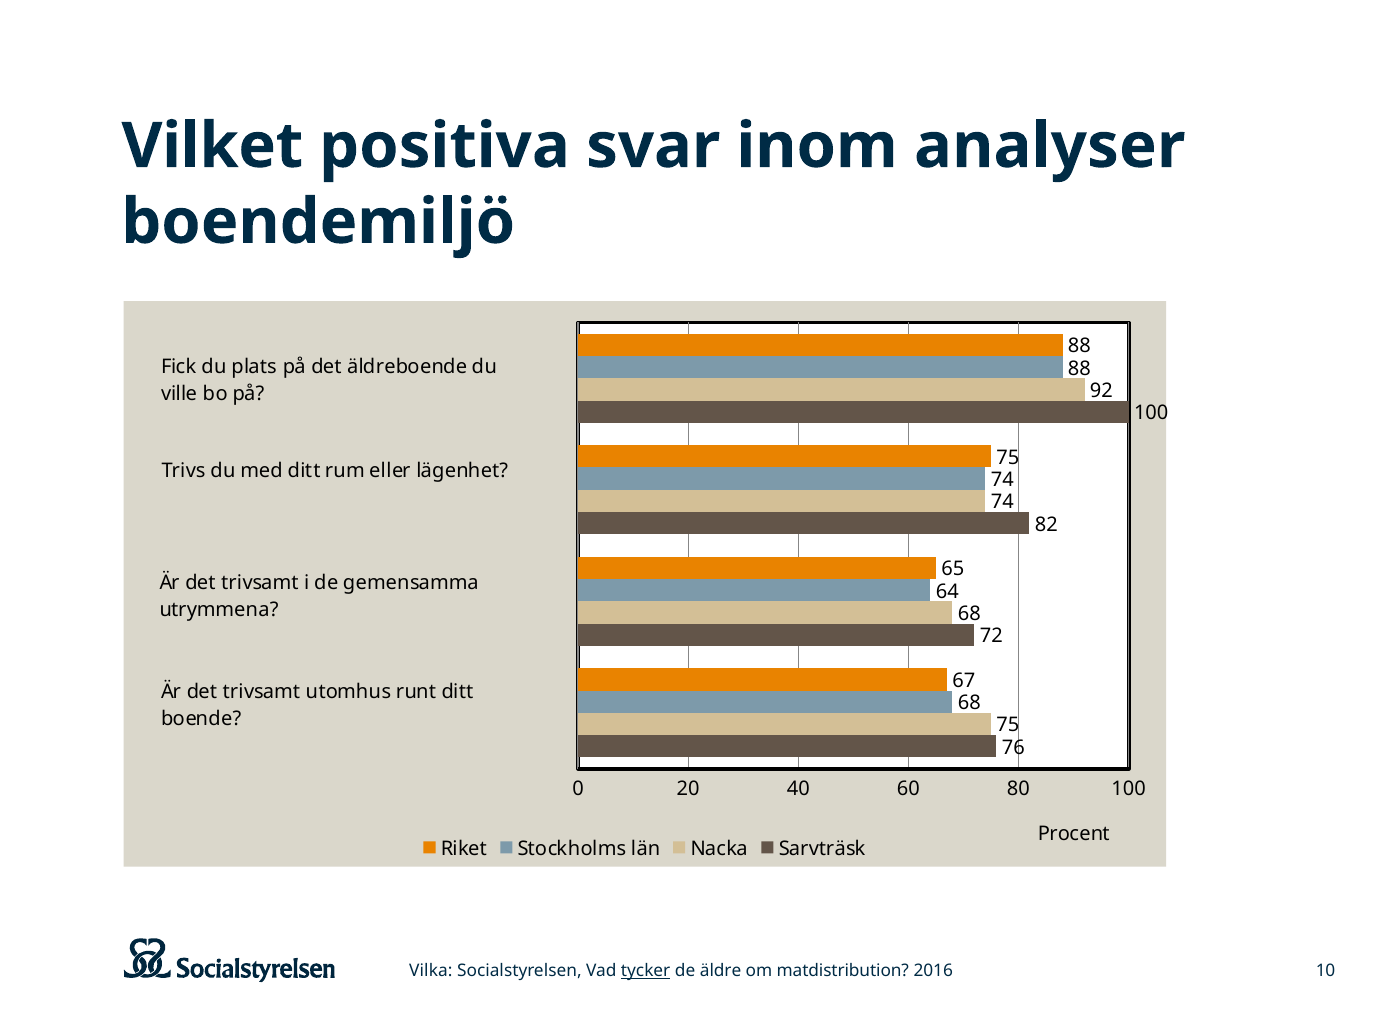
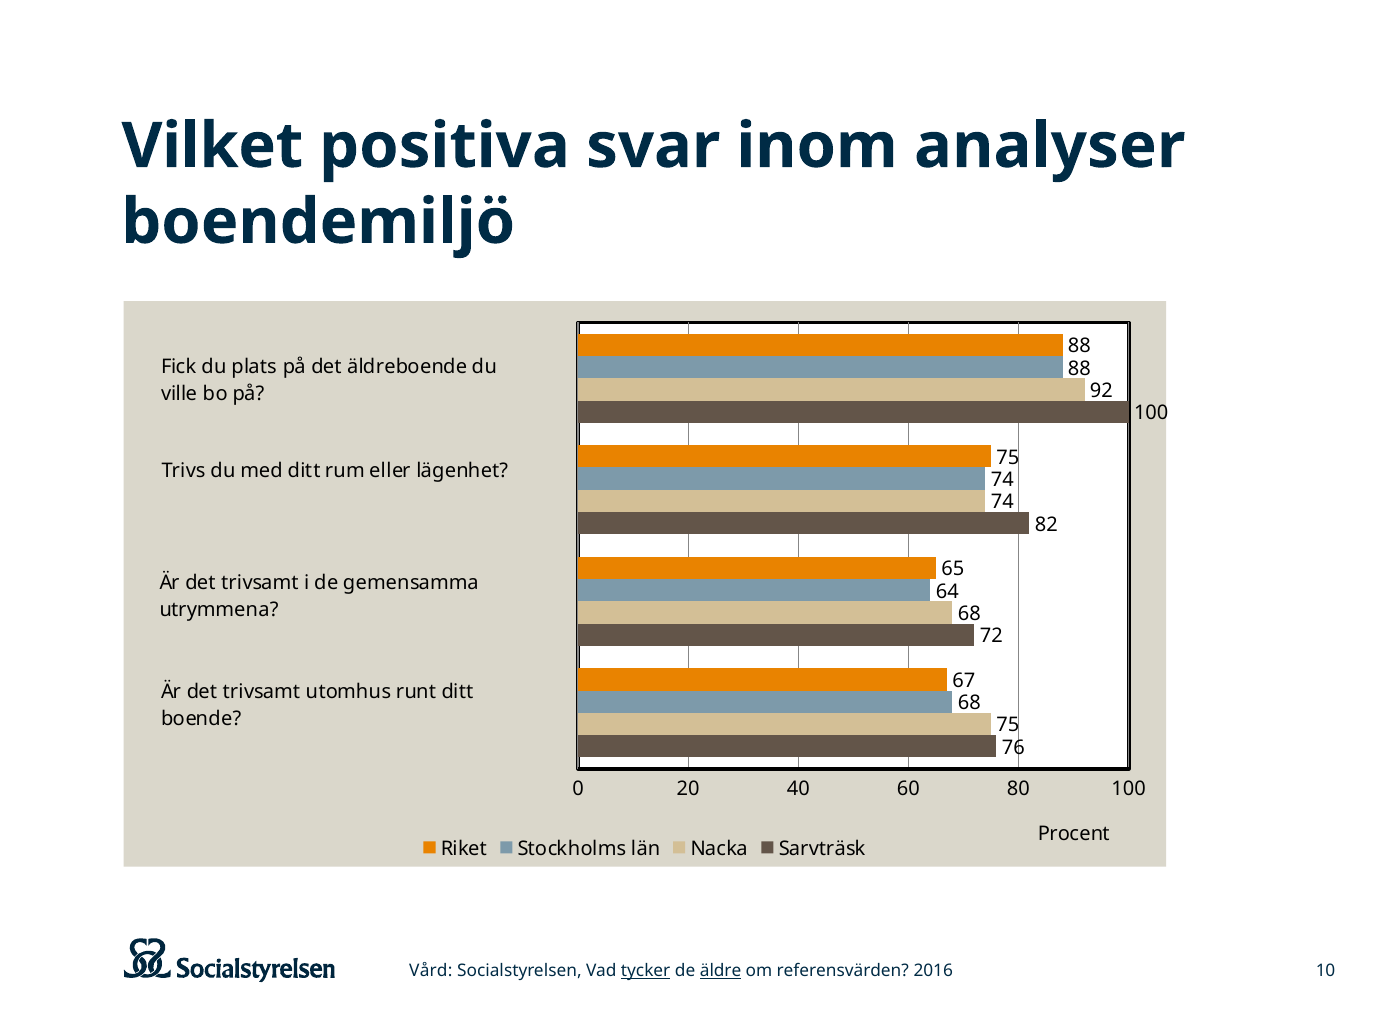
Vilka: Vilka -> Vård (431, 971)
äldre underline: none -> present (721, 971)
matdistribution: matdistribution -> referensvärden (843, 971)
